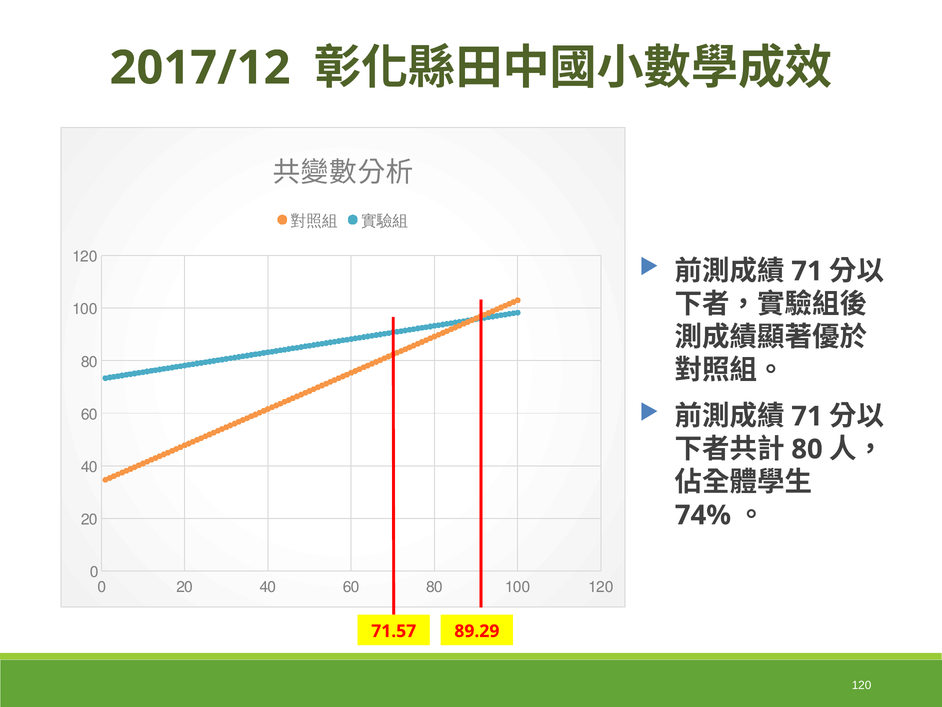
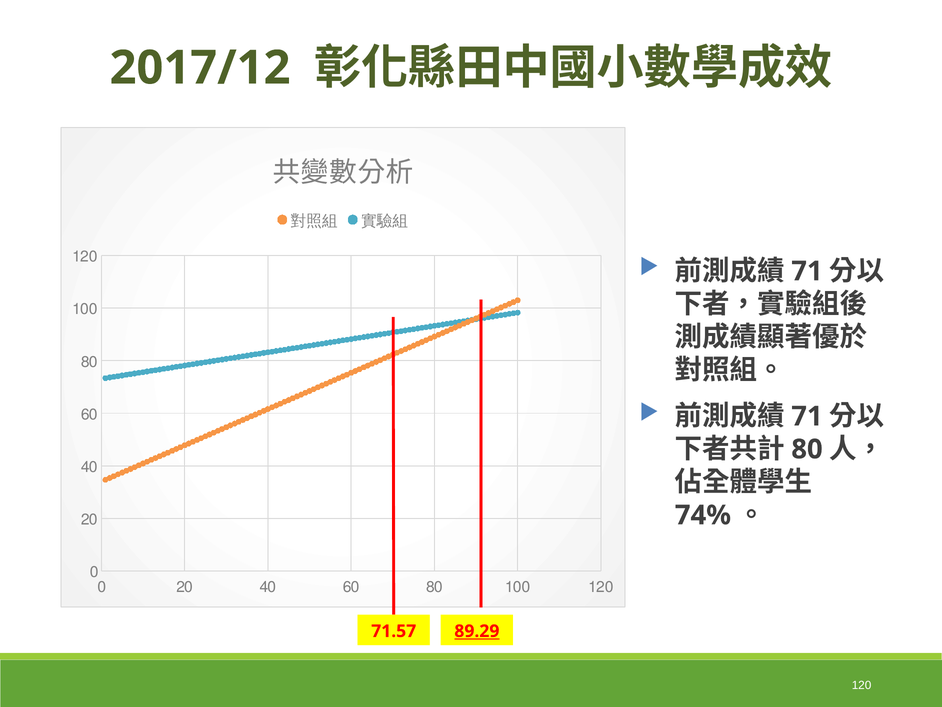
89.29 underline: none -> present (477, 631)
